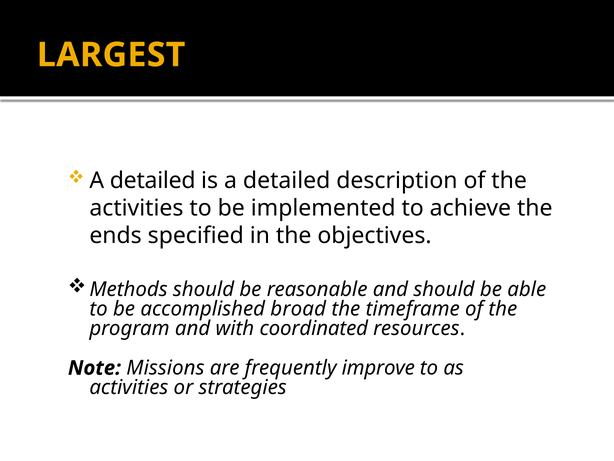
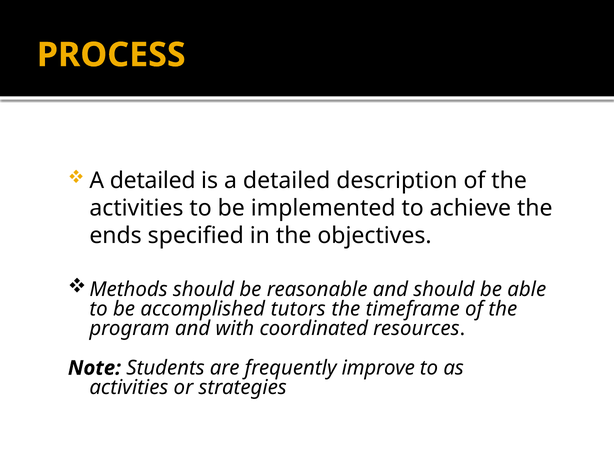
LARGEST: LARGEST -> PROCESS (111, 55)
broad: broad -> tutors (298, 309)
Missions: Missions -> Students (165, 368)
